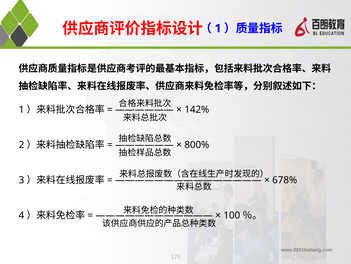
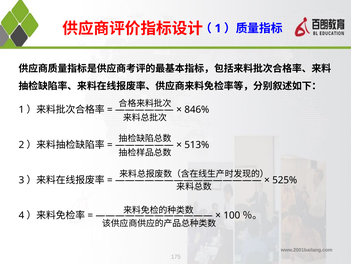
142%: 142% -> 846% (197, 109)
800%: 800% -> 513% (197, 145)
678%: 678% -> 525% (285, 180)
